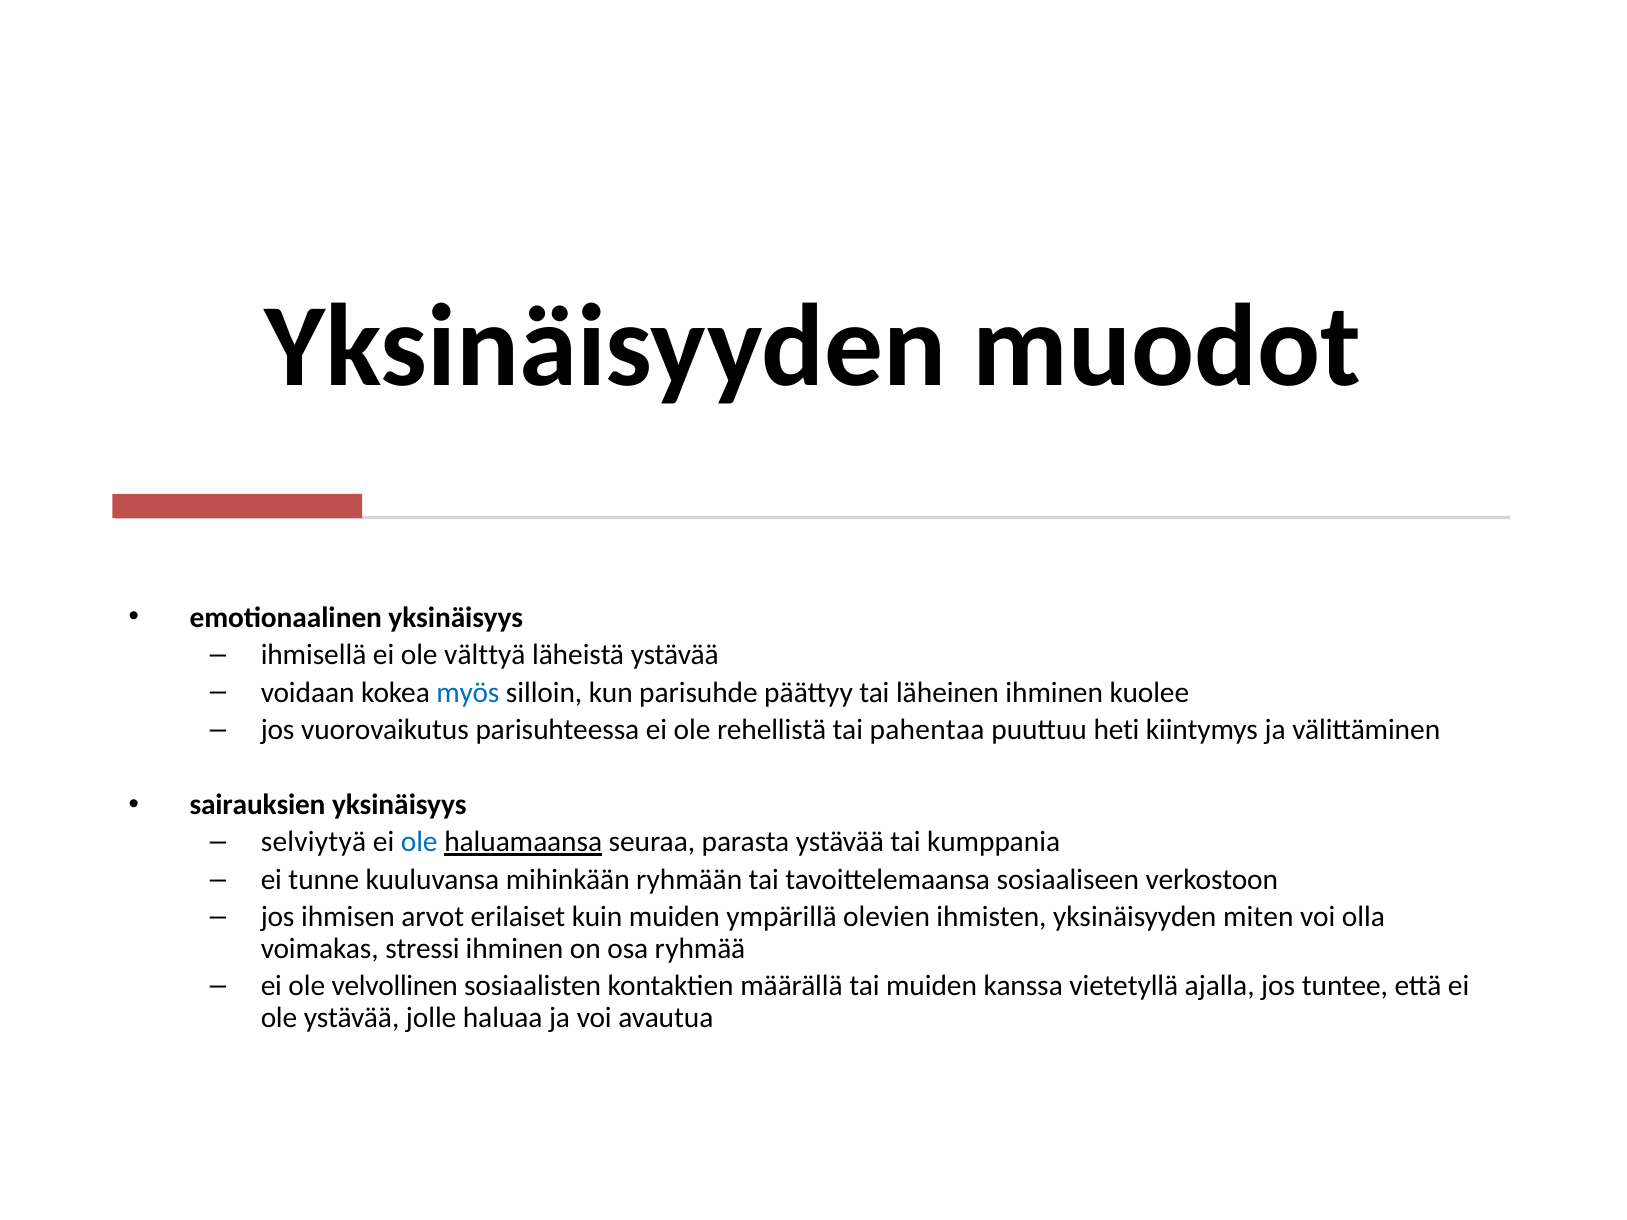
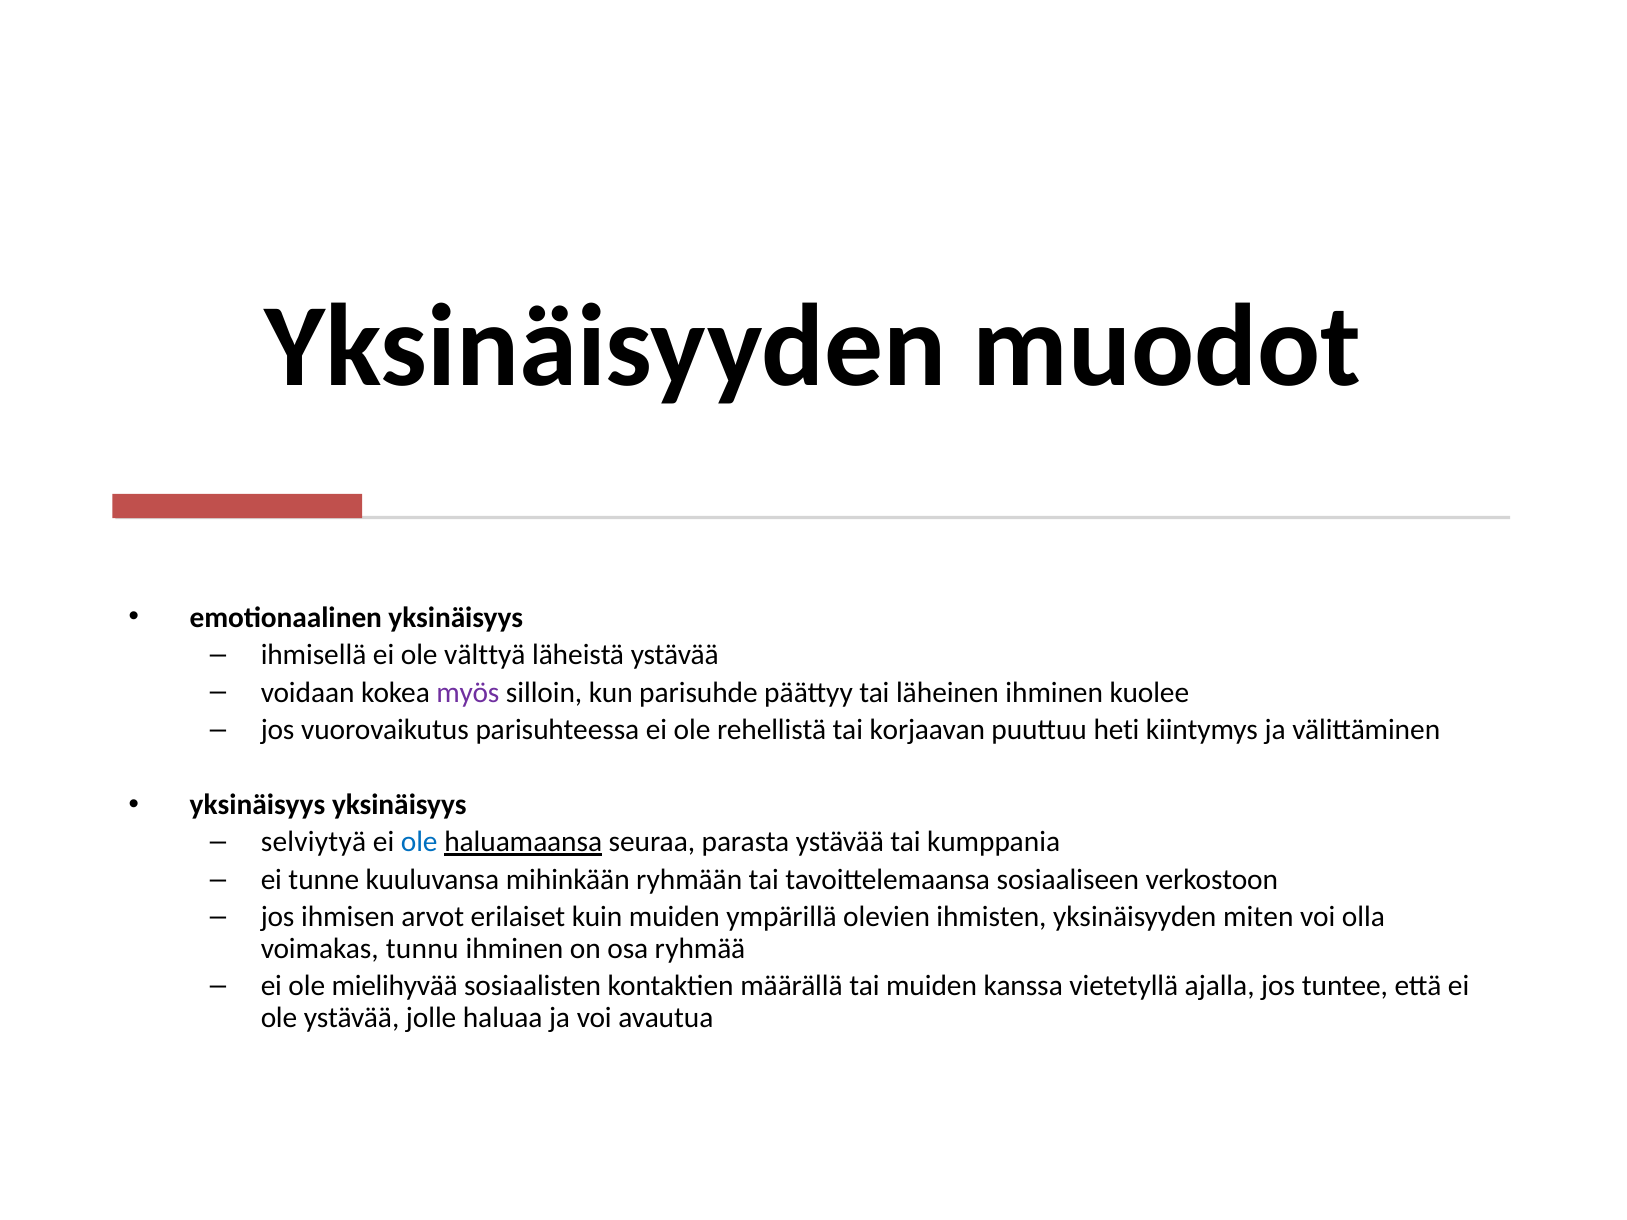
myös colour: blue -> purple (468, 692)
pahentaa: pahentaa -> korjaavan (927, 730)
sairauksien: sairauksien -> yksinäisyys (257, 805)
stressi: stressi -> tunnu (422, 949)
velvollinen: velvollinen -> mielihyvää (395, 986)
